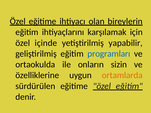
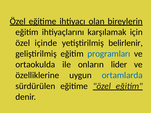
yapabilir: yapabilir -> belirlenir (126, 43)
sizin: sizin -> lider (119, 65)
ortamlarda colour: orange -> blue (122, 75)
